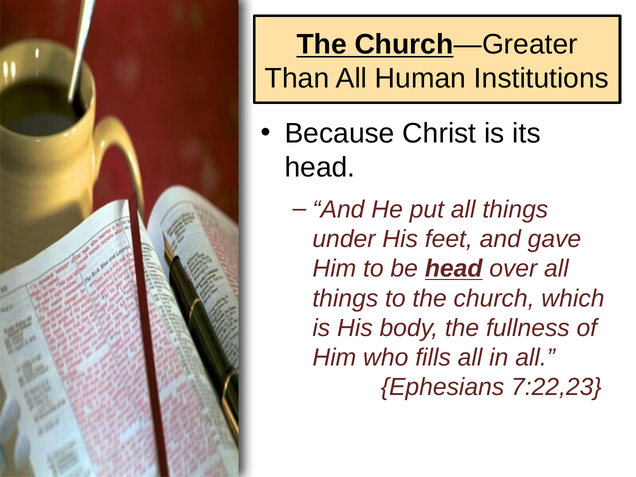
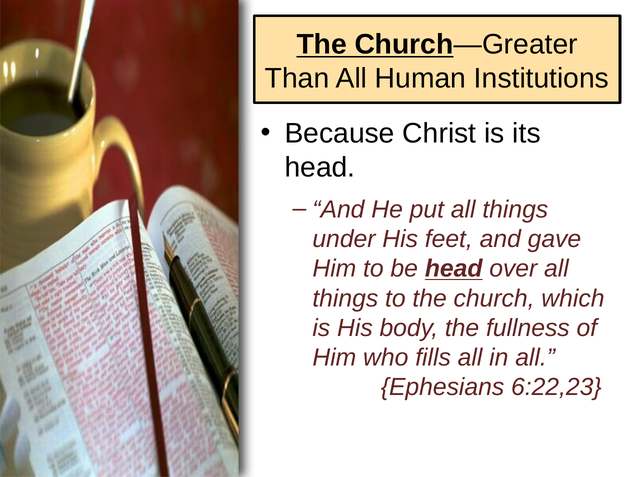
7:22,23: 7:22,23 -> 6:22,23 (556, 387)
